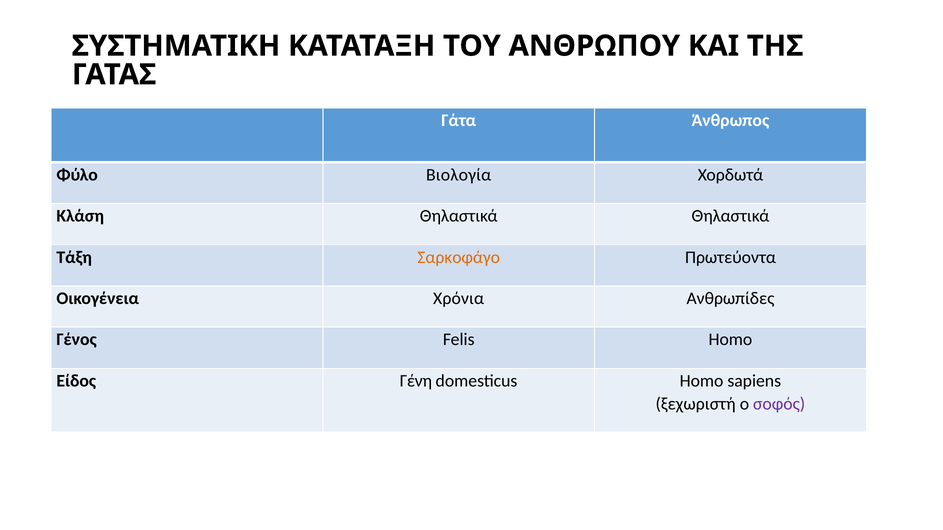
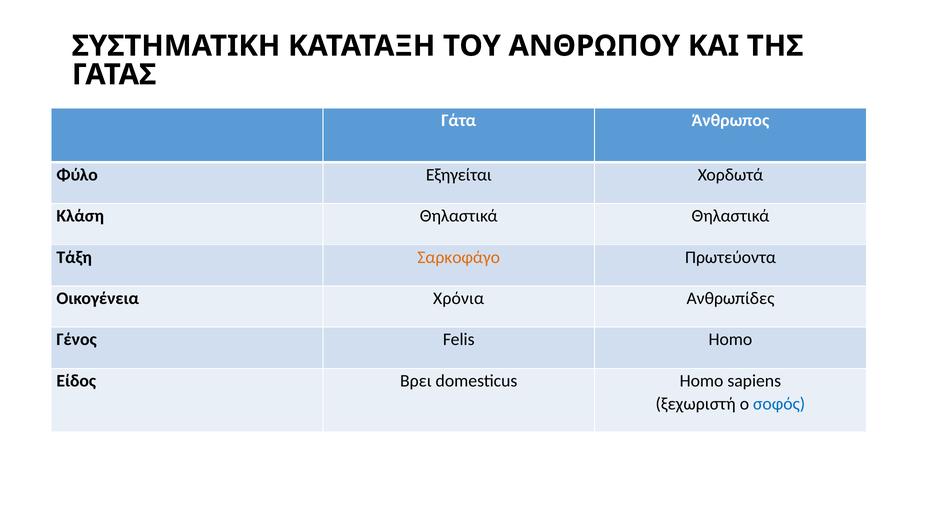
Βιολογία: Βιολογία -> Εξηγείται (459, 175)
Γένη: Γένη -> Βρει (416, 381)
σοφός colour: purple -> blue (779, 404)
